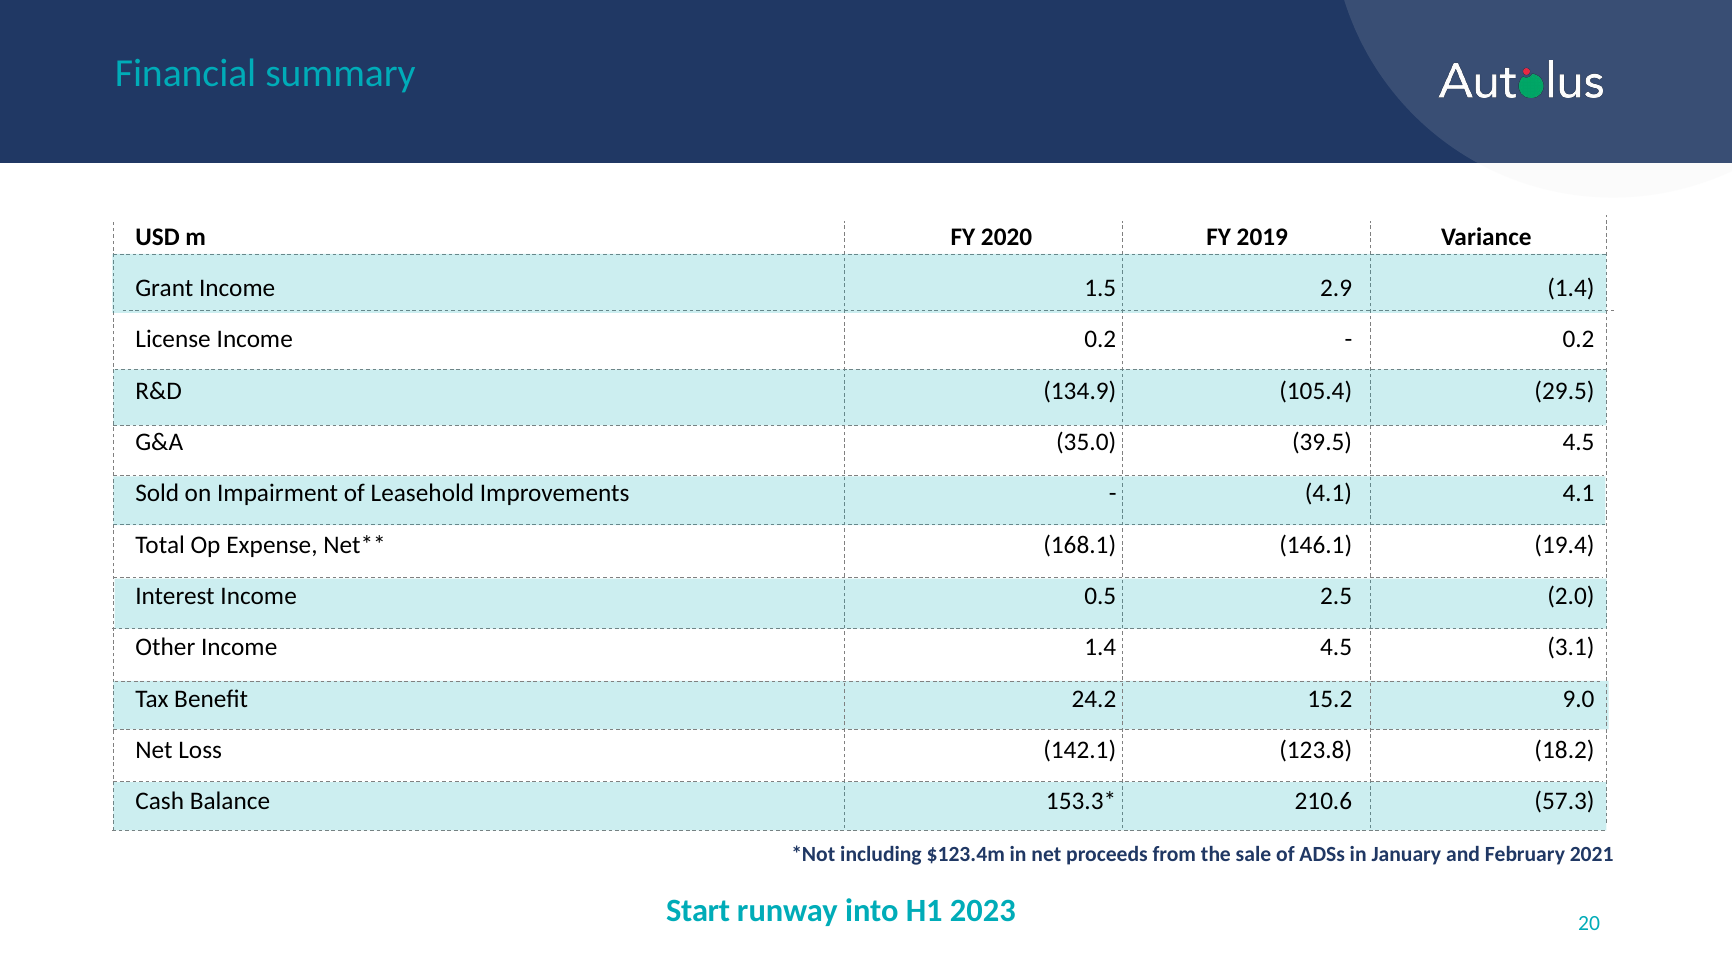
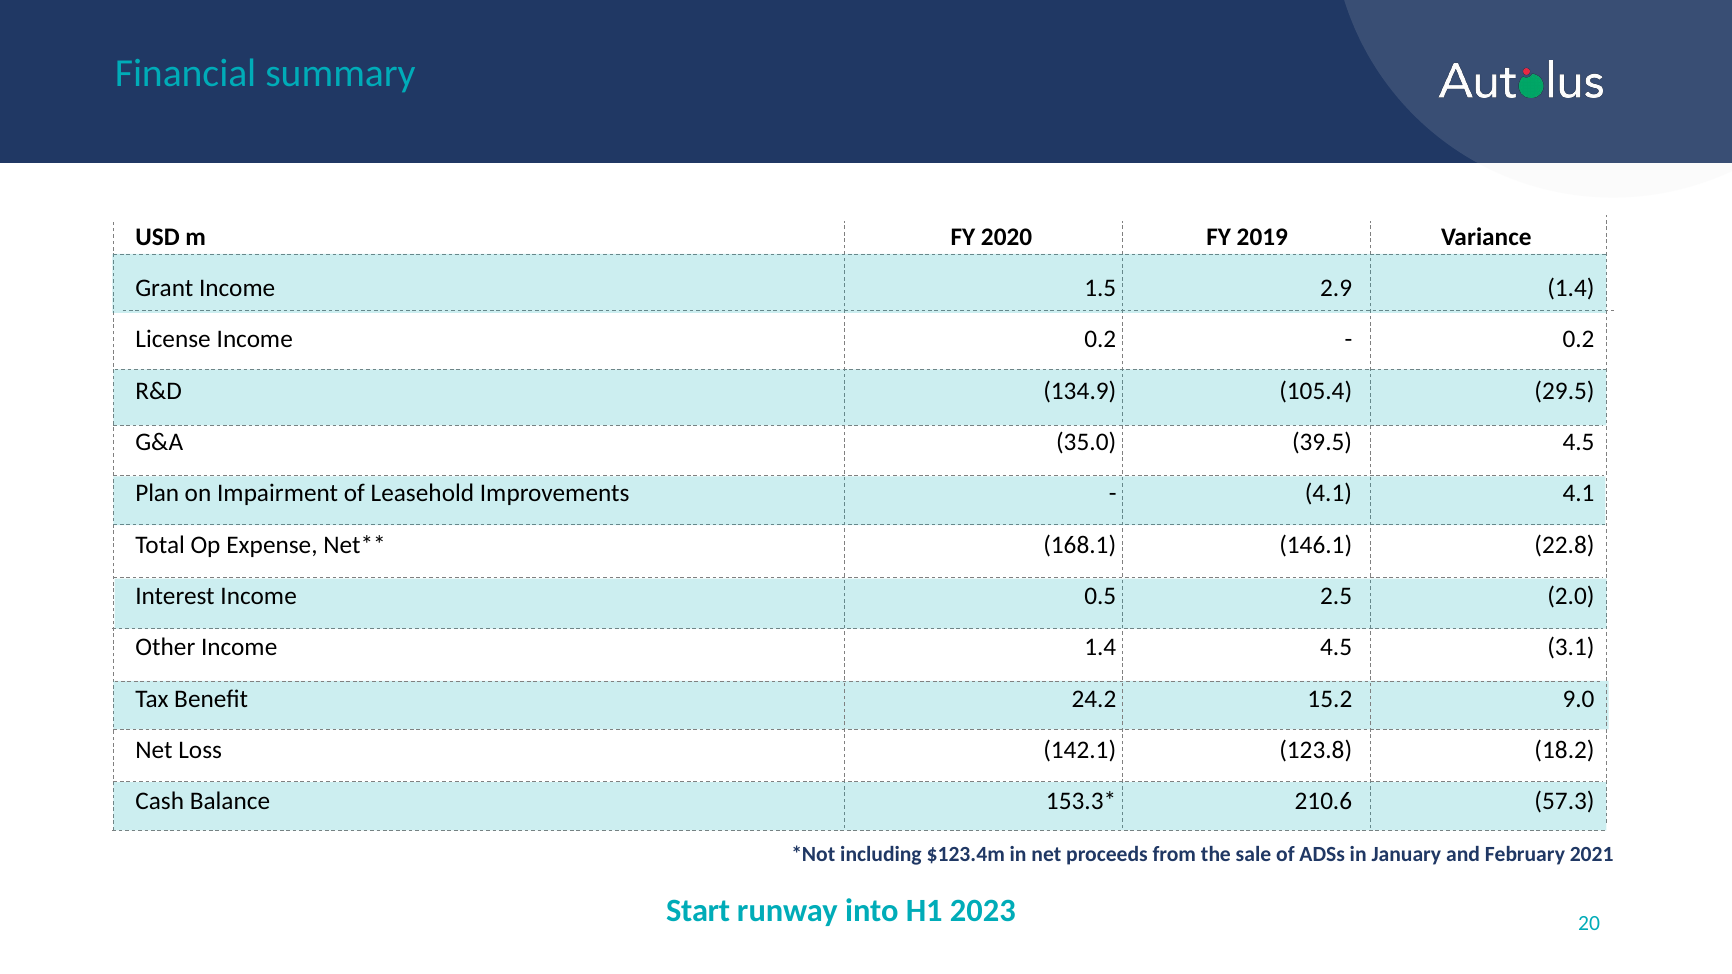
Sold: Sold -> Plan (157, 494)
19.4: 19.4 -> 22.8 (1564, 545)
